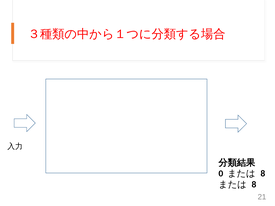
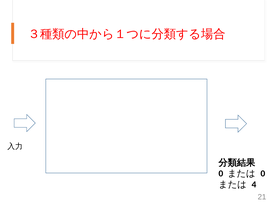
8: 8 -> 0 (263, 174)
8: 8 -> 4 (254, 185)
